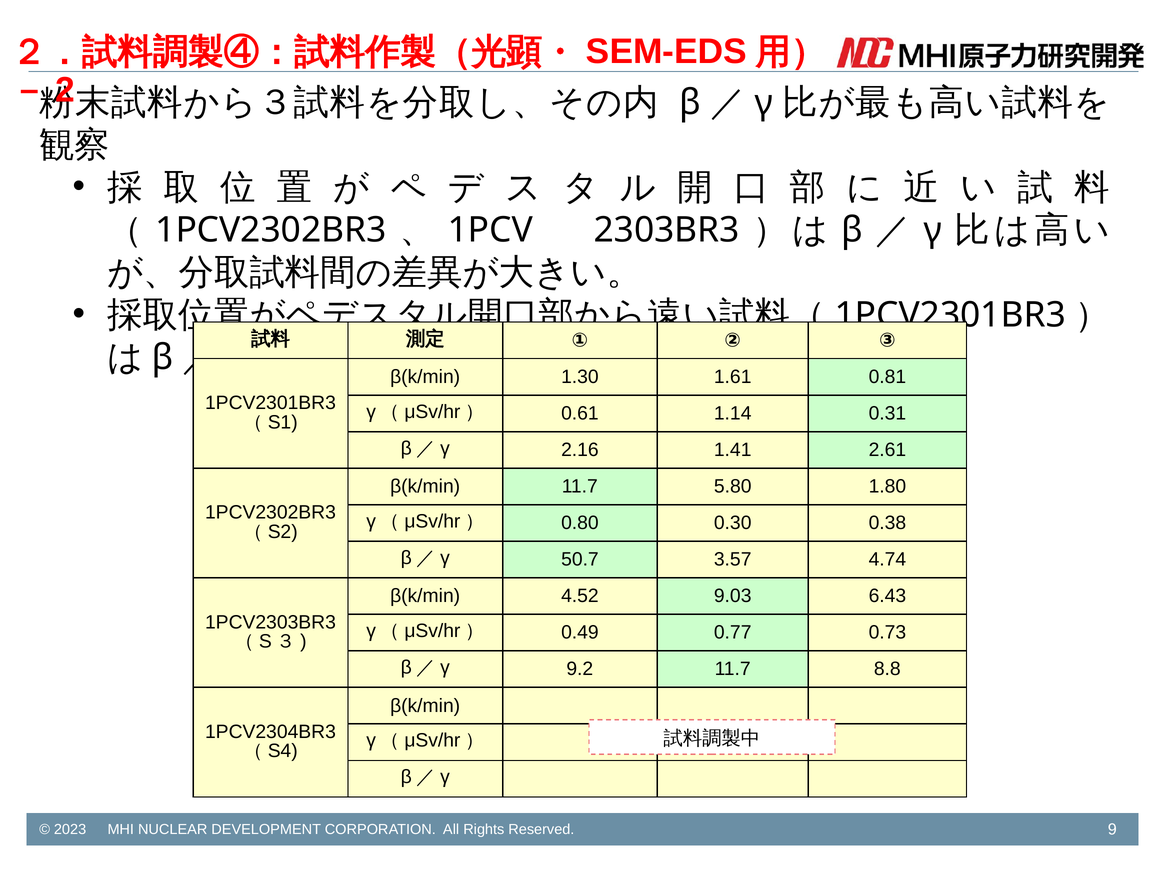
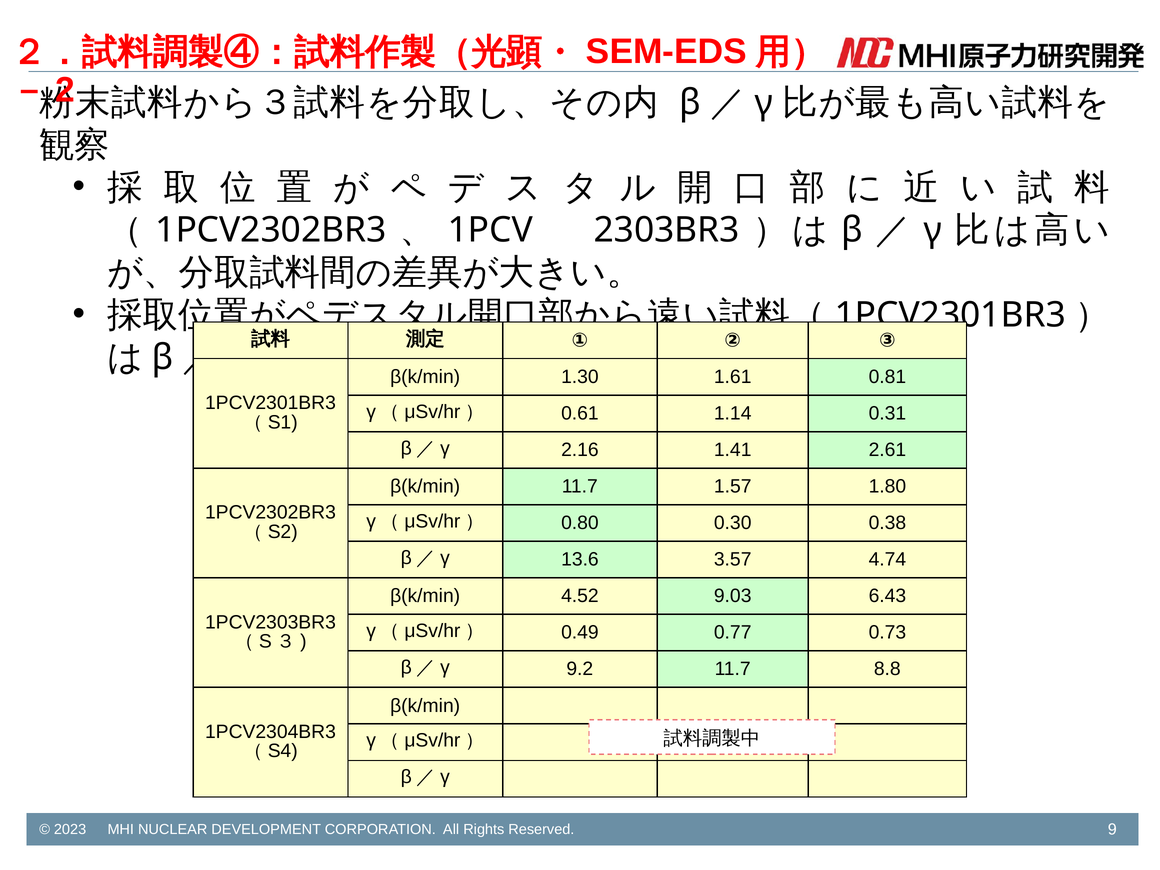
5.80: 5.80 -> 1.57 (733, 486)
50.7: 50.7 -> 13.6 (580, 560)
